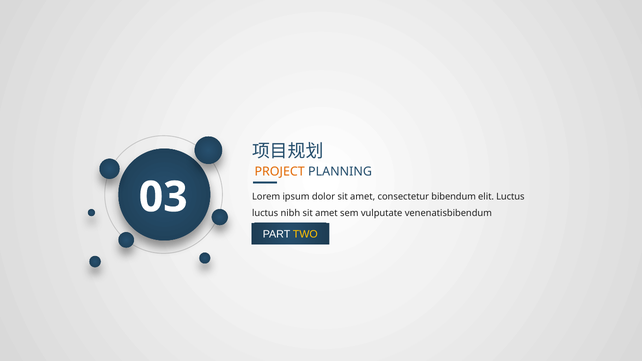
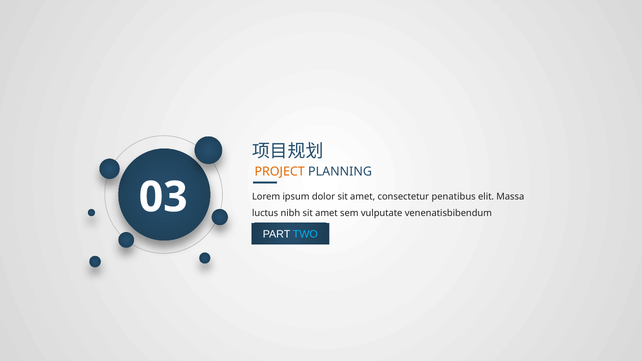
bibendum: bibendum -> penatibus (454, 197)
elit Luctus: Luctus -> Massa (510, 197)
TWO colour: yellow -> light blue (305, 234)
